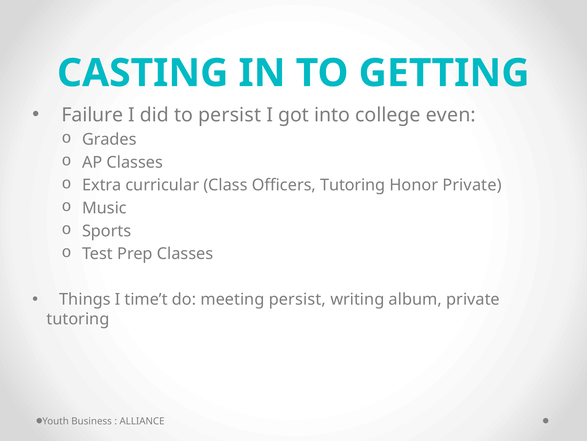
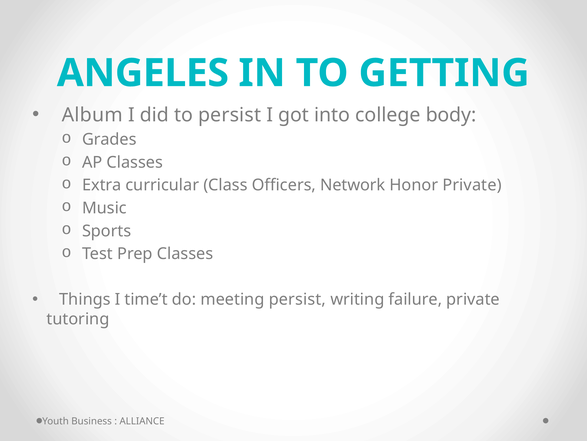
CASTING: CASTING -> ANGELES (143, 73)
Failure: Failure -> Album (92, 115)
even: even -> body (451, 115)
Officers Tutoring: Tutoring -> Network (353, 185)
album: album -> failure (415, 299)
